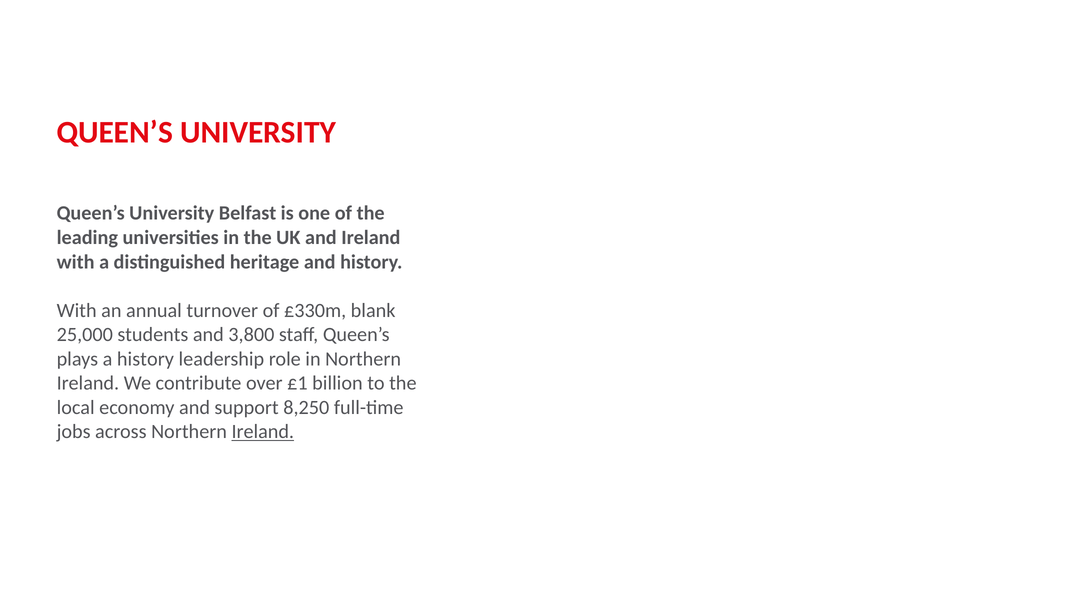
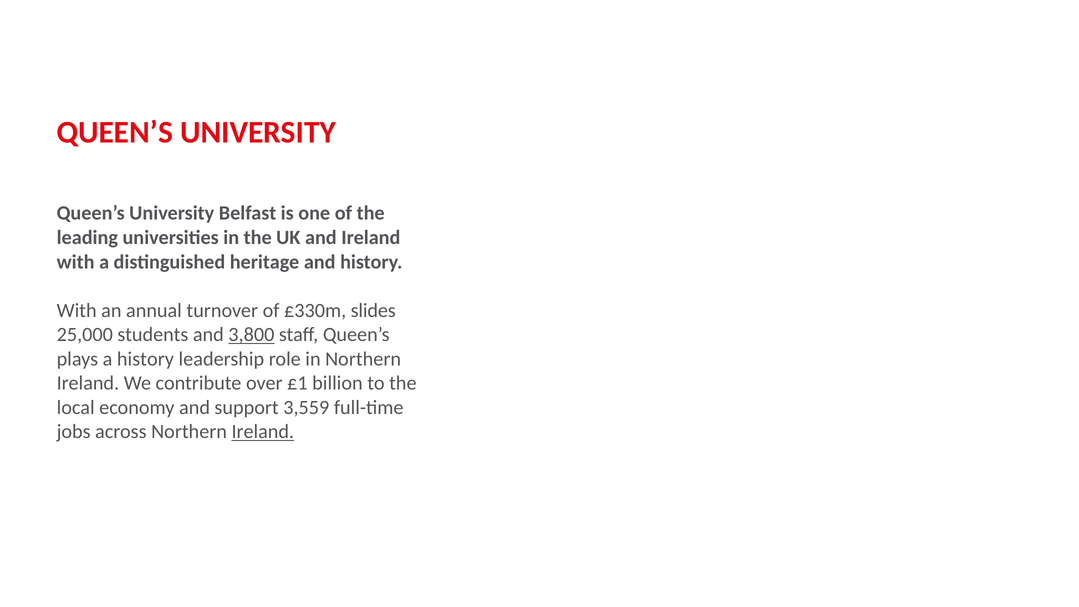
blank: blank -> slides (373, 310)
3,800 underline: none -> present (251, 335)
8,250: 8,250 -> 3,559 (306, 407)
